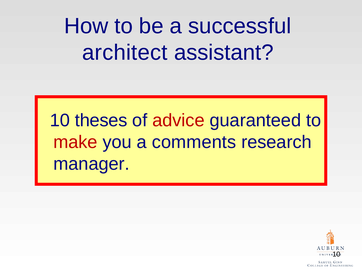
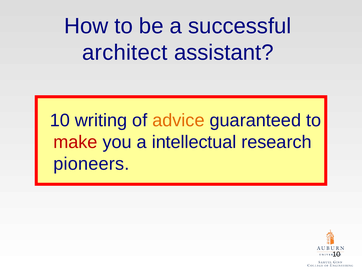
theses: theses -> writing (101, 120)
advice colour: red -> orange (178, 120)
comments: comments -> intellectual (194, 142)
manager: manager -> pioneers (91, 164)
